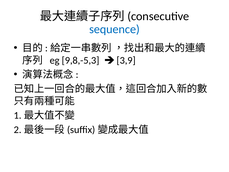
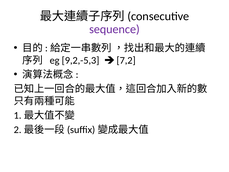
sequence colour: blue -> purple (114, 29)
9,8,-5,3: 9,8,-5,3 -> 9,2,-5,3 (81, 60)
3,9: 3,9 -> 7,2 (126, 60)
